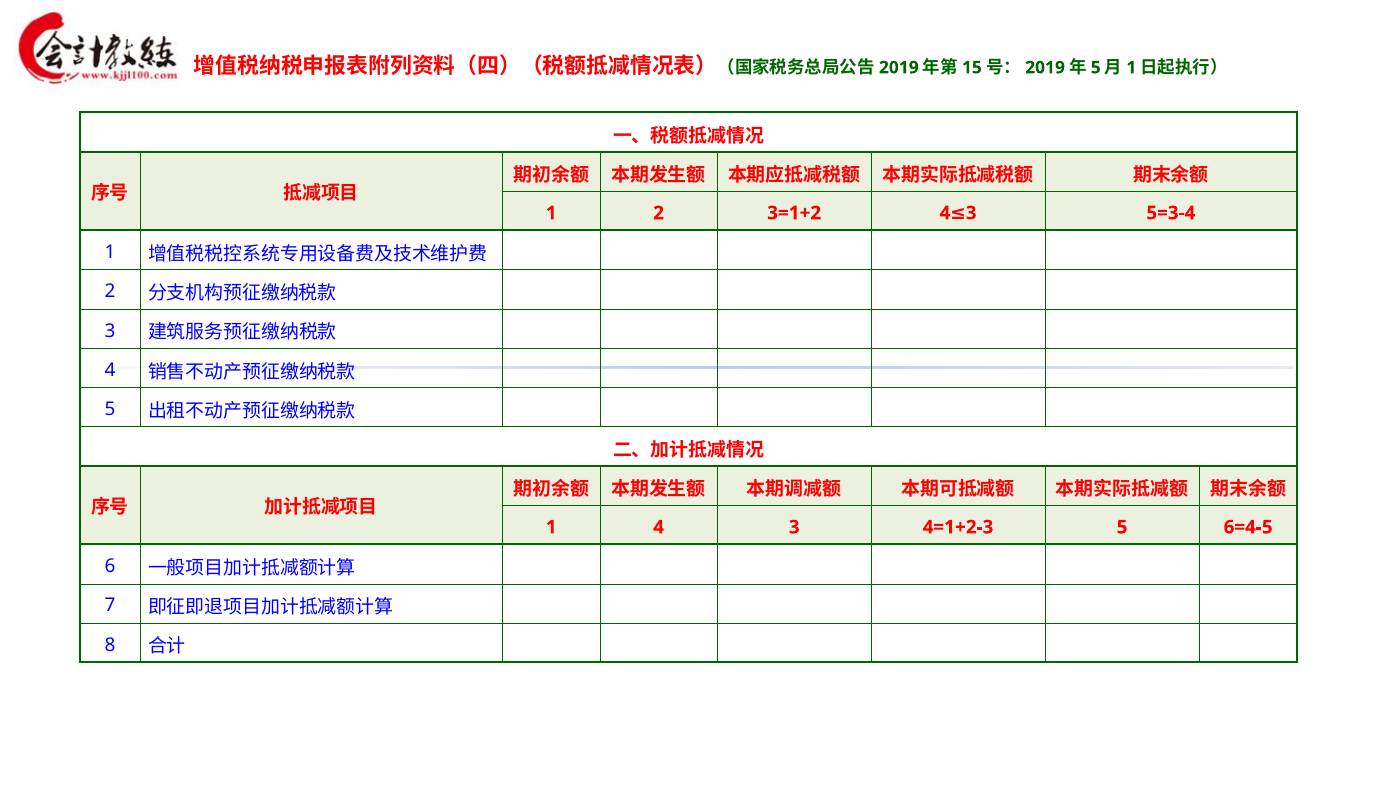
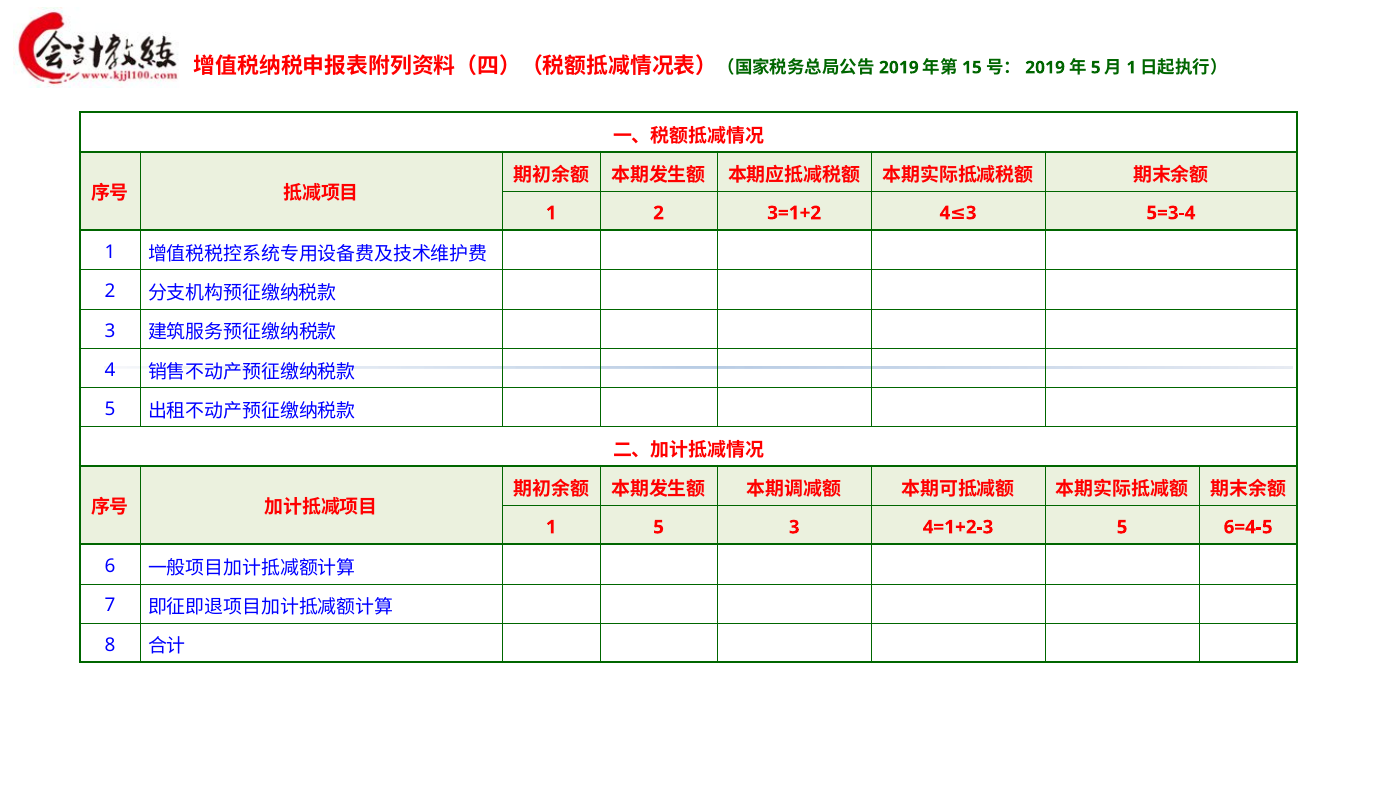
1 4: 4 -> 5 (659, 527)
